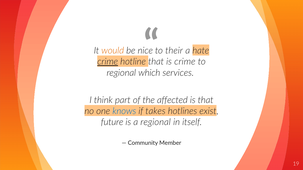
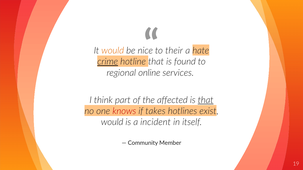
is crime: crime -> found (185, 62)
which: which -> online (149, 73)
that underline: none -> present (206, 100)
knows colour: blue -> red (124, 111)
future: future -> would (112, 122)
a regional: regional -> incident (156, 122)
